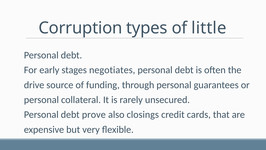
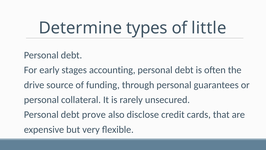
Corruption: Corruption -> Determine (80, 28)
negotiates: negotiates -> accounting (112, 70)
closings: closings -> disclose (143, 114)
